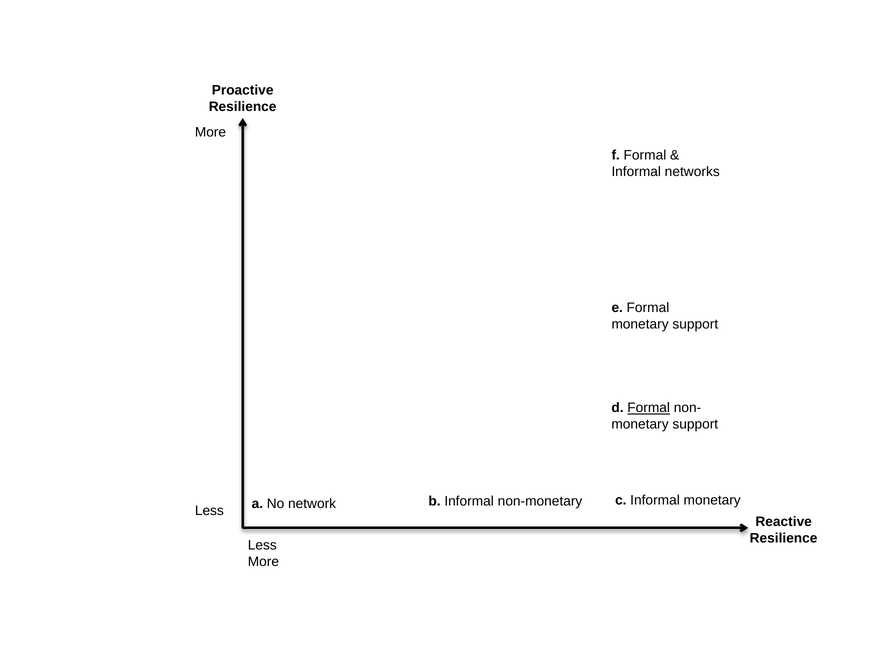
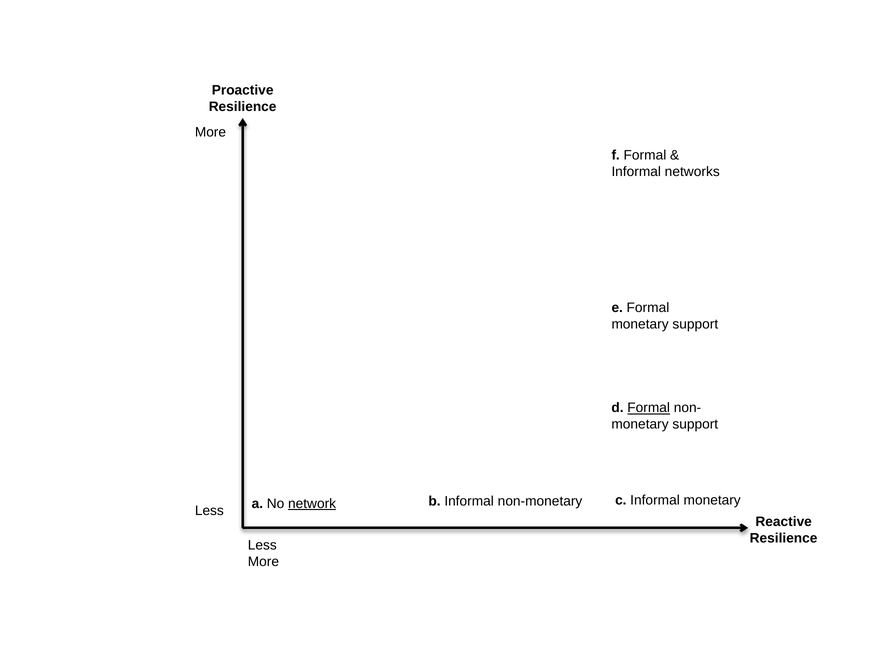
network underline: none -> present (312, 504)
